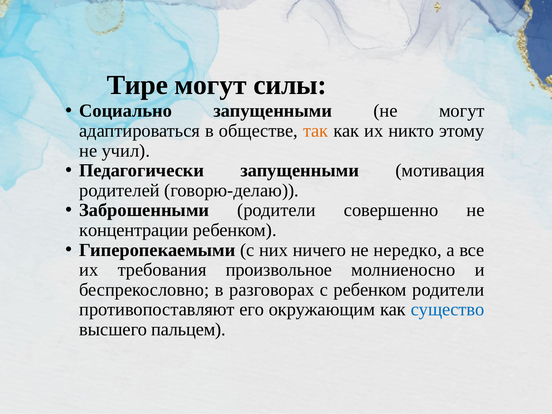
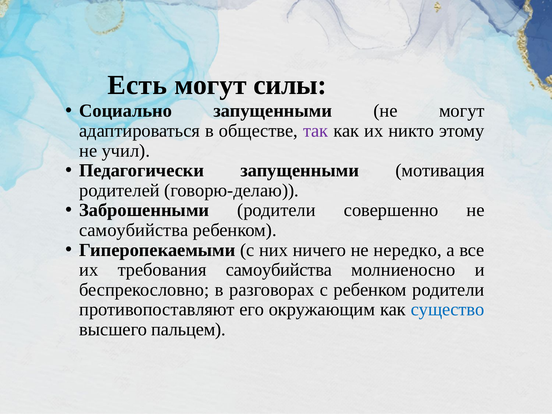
Тире: Тире -> Есть (137, 85)
так colour: orange -> purple (316, 131)
концентрации: концентрации -> самоубийства (134, 230)
требования произвольное: произвольное -> самоубийства (279, 270)
